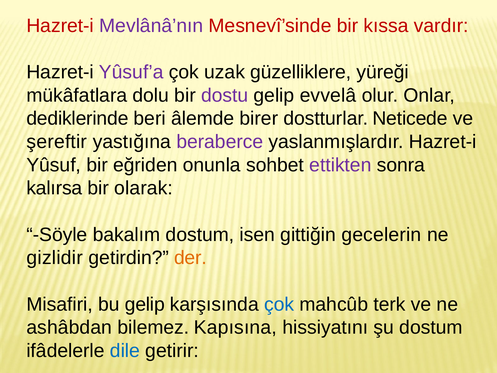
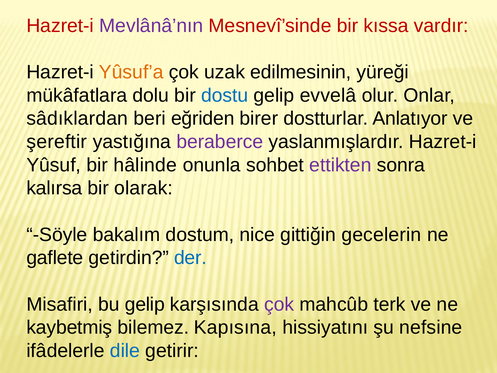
Yûsuf’a colour: purple -> orange (131, 72)
güzelliklere: güzelliklere -> edilmesinin (301, 72)
dostu colour: purple -> blue (225, 95)
dediklerinde: dediklerinde -> sâdıklardan (77, 118)
âlemde: âlemde -> eğriden (203, 118)
Neticede: Neticede -> Anlatıyor (410, 118)
eğriden: eğriden -> hâlinde (145, 165)
isen: isen -> nice (257, 234)
gizlidir: gizlidir -> gaflete (55, 258)
der colour: orange -> blue (190, 258)
çok colour: blue -> purple (279, 304)
ashâbdan: ashâbdan -> kaybetmiş (69, 327)
şu dostum: dostum -> nefsine (431, 327)
